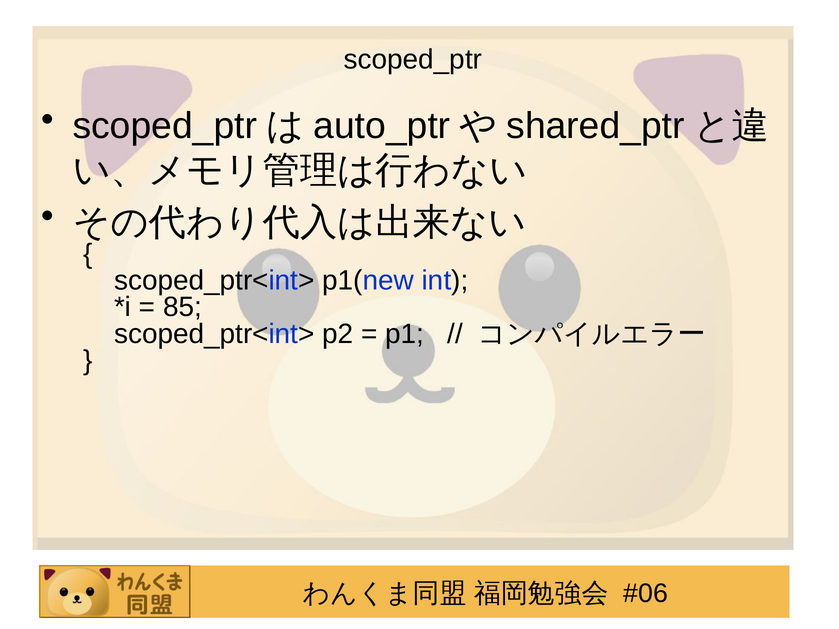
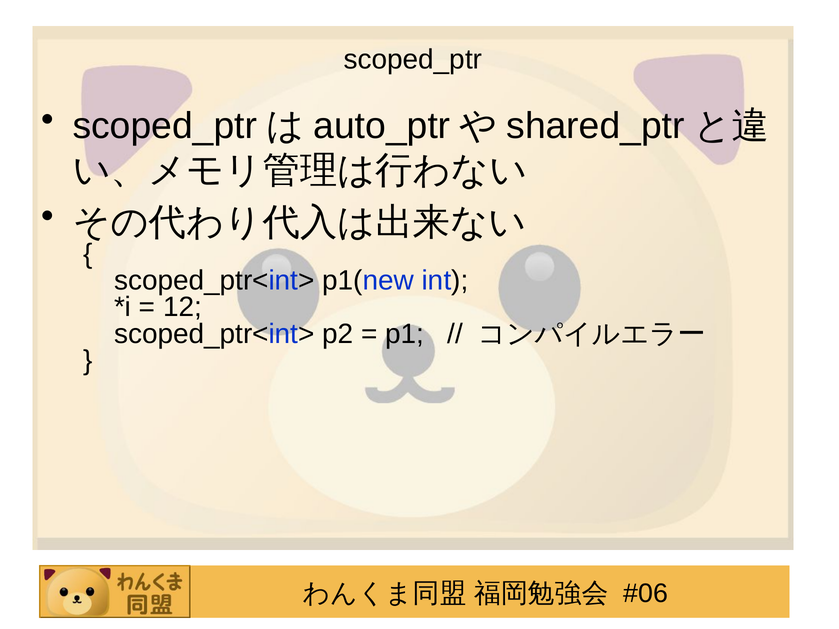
85: 85 -> 12 (182, 307)
